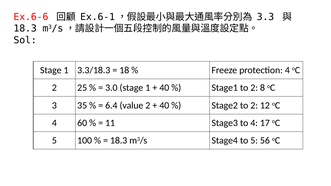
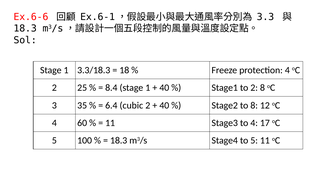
3.0: 3.0 -> 8.4 (111, 88)
value: value -> cubic (131, 105)
Stage2 to 2: 2 -> 8 (254, 105)
5 56: 56 -> 11 (265, 141)
